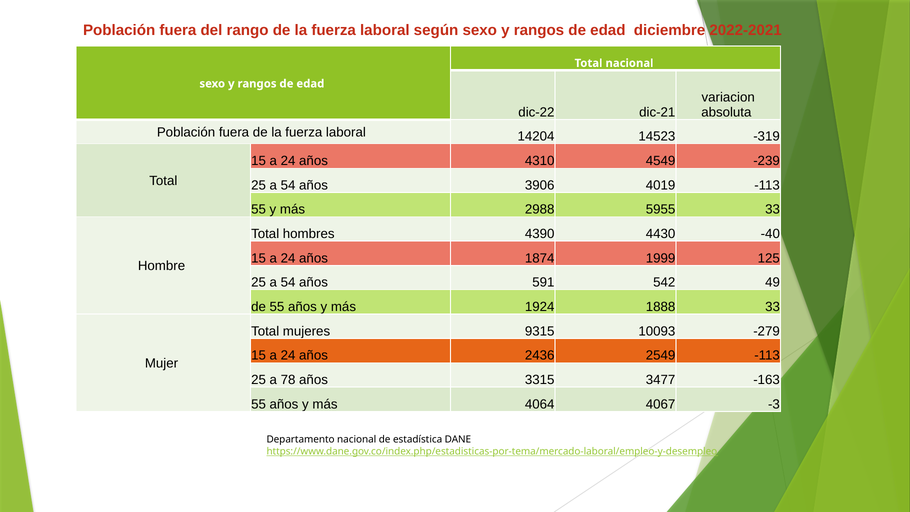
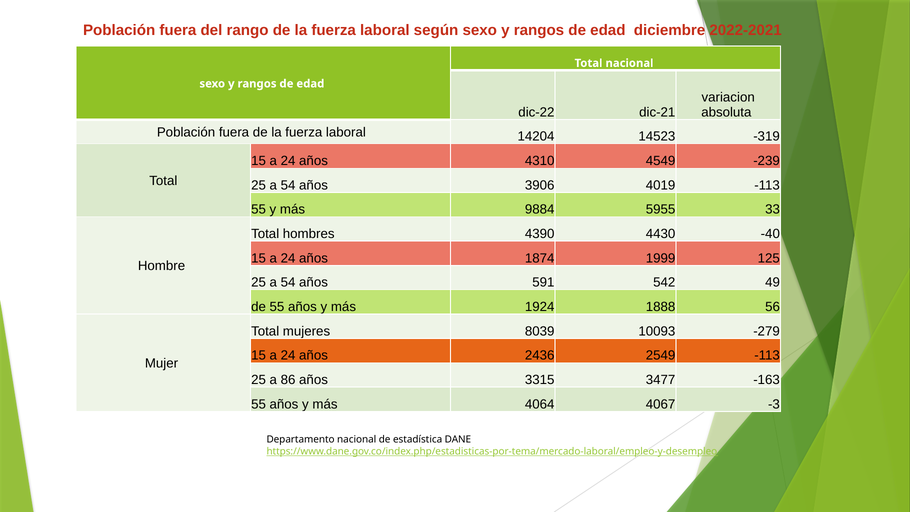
2988: 2988 -> 9884 (540, 210)
1888 33: 33 -> 56 (773, 307)
9315: 9315 -> 8039 (540, 331)
78: 78 -> 86 (288, 380)
